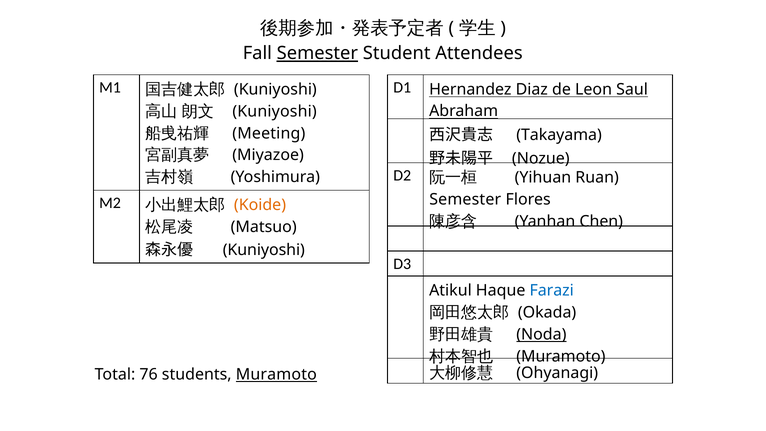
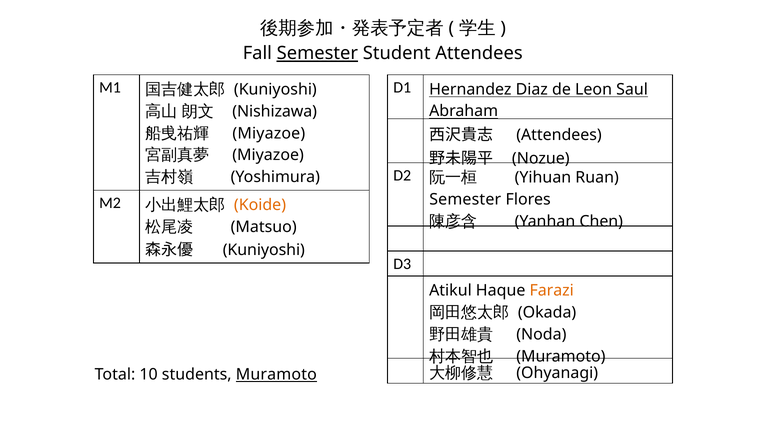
Kuniyoshi: Kuniyoshi -> Nishizawa (275, 111)
Meeting: Meeting -> Miyazoe (269, 133)
Takayama: Takayama -> Attendees (559, 135)
Farazi colour: blue -> orange (552, 291)
Noda underline: present -> none (541, 334)
76: 76 -> 10 (149, 374)
